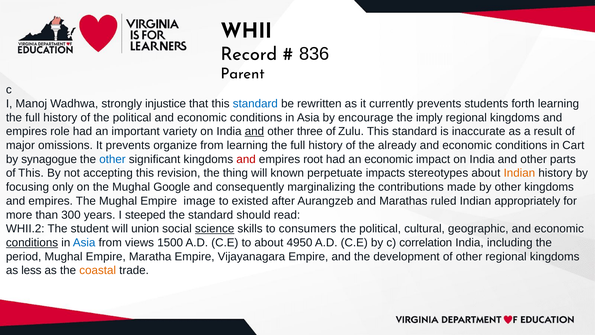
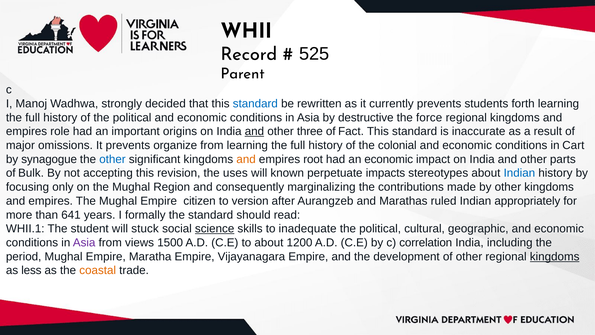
836: 836 -> 525 (314, 54)
injustice: injustice -> decided (165, 104)
encourage: encourage -> destructive (366, 117)
imply: imply -> force (429, 117)
variety: variety -> origins (180, 131)
Zulu: Zulu -> Fact (351, 131)
already: already -> colonial (397, 145)
and colour: red -> orange (246, 159)
of This: This -> Bulk (31, 173)
thing: thing -> uses (235, 173)
Indian colour: orange -> blue (519, 173)
Google: Google -> Region (172, 187)
image: image -> citizen (200, 201)
existed: existed -> version (250, 201)
300: 300 -> 641 (71, 215)
steeped: steeped -> formally (145, 215)
WHII.2: WHII.2 -> WHII.1 (25, 229)
union: union -> stuck (145, 229)
consumers: consumers -> inadequate (308, 229)
conditions underline: present -> none (32, 242)
Asia colour: blue -> purple (84, 242)
4950: 4950 -> 1200 (300, 242)
kingdoms underline: none -> present (555, 256)
